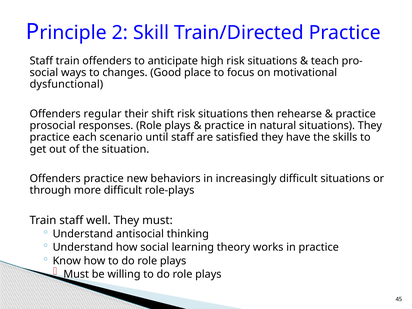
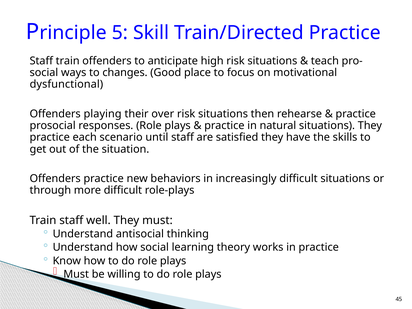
2: 2 -> 5 (120, 33)
regular: regular -> playing (103, 114)
shift: shift -> over (163, 114)
